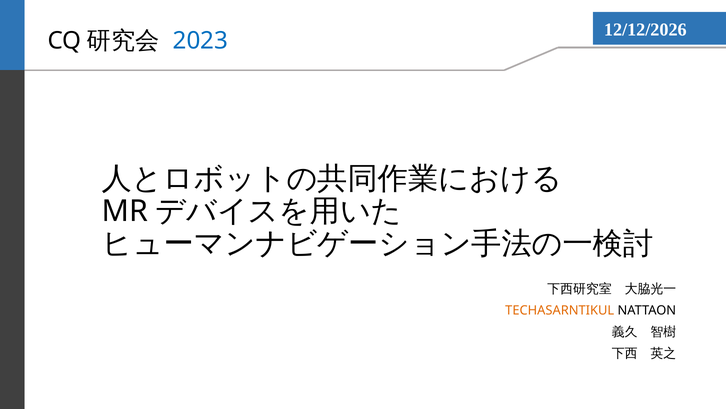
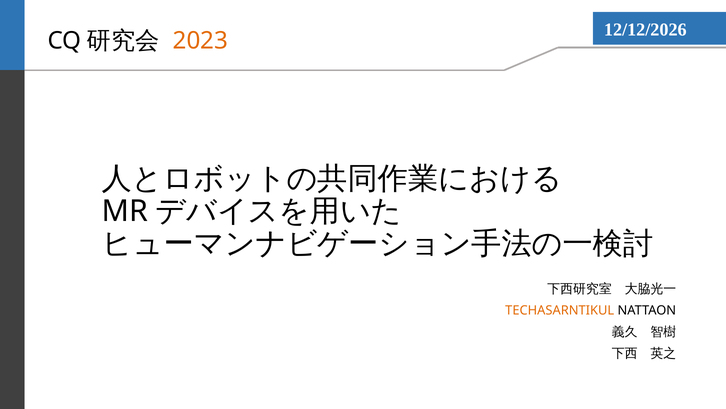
2023 colour: blue -> orange (200, 41)
